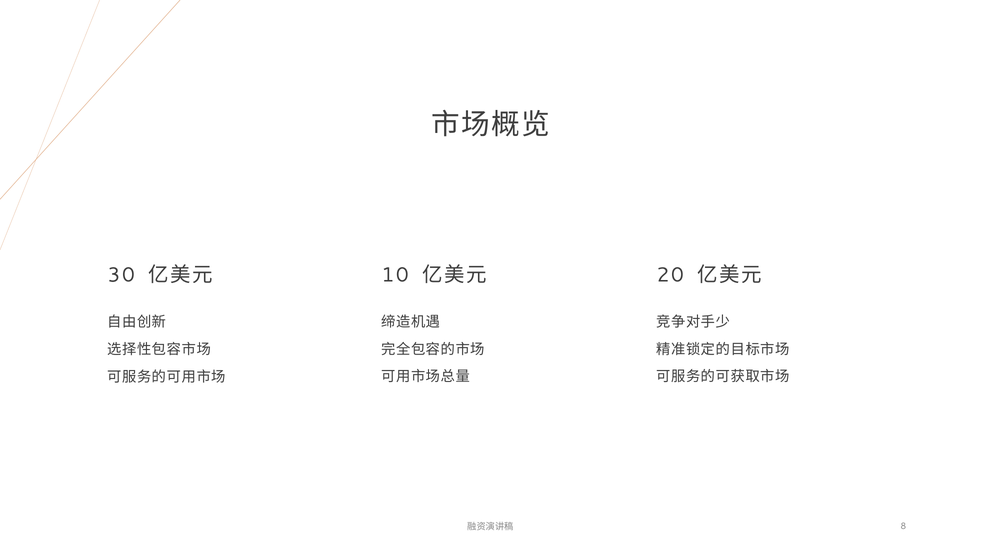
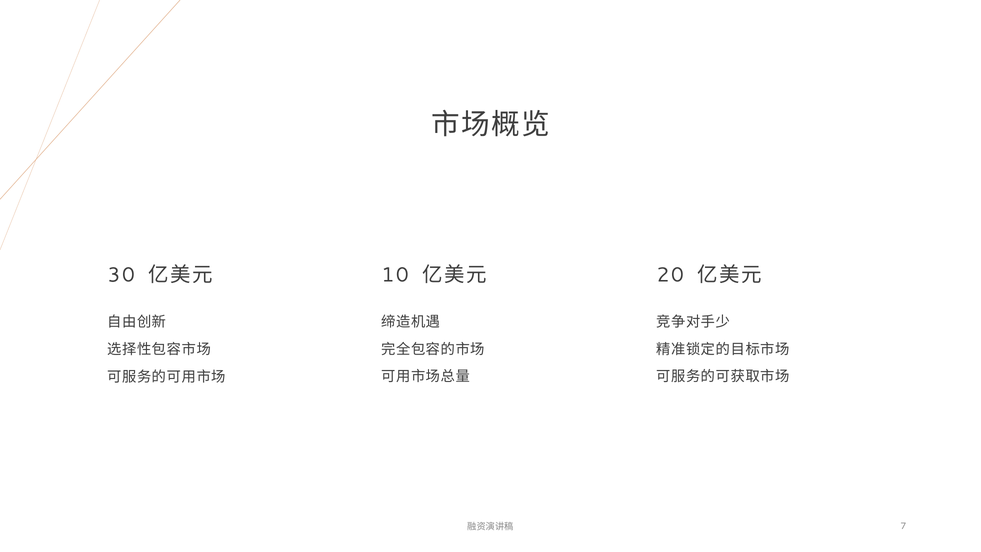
8: 8 -> 7 (903, 526)
